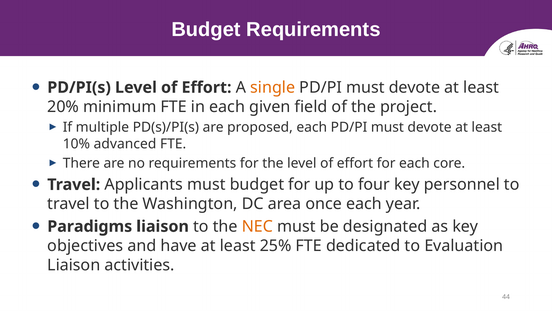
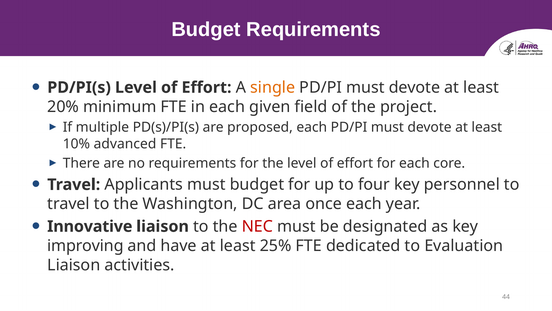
Paradigms: Paradigms -> Innovative (90, 226)
NEC colour: orange -> red (257, 226)
objectives: objectives -> improving (85, 245)
